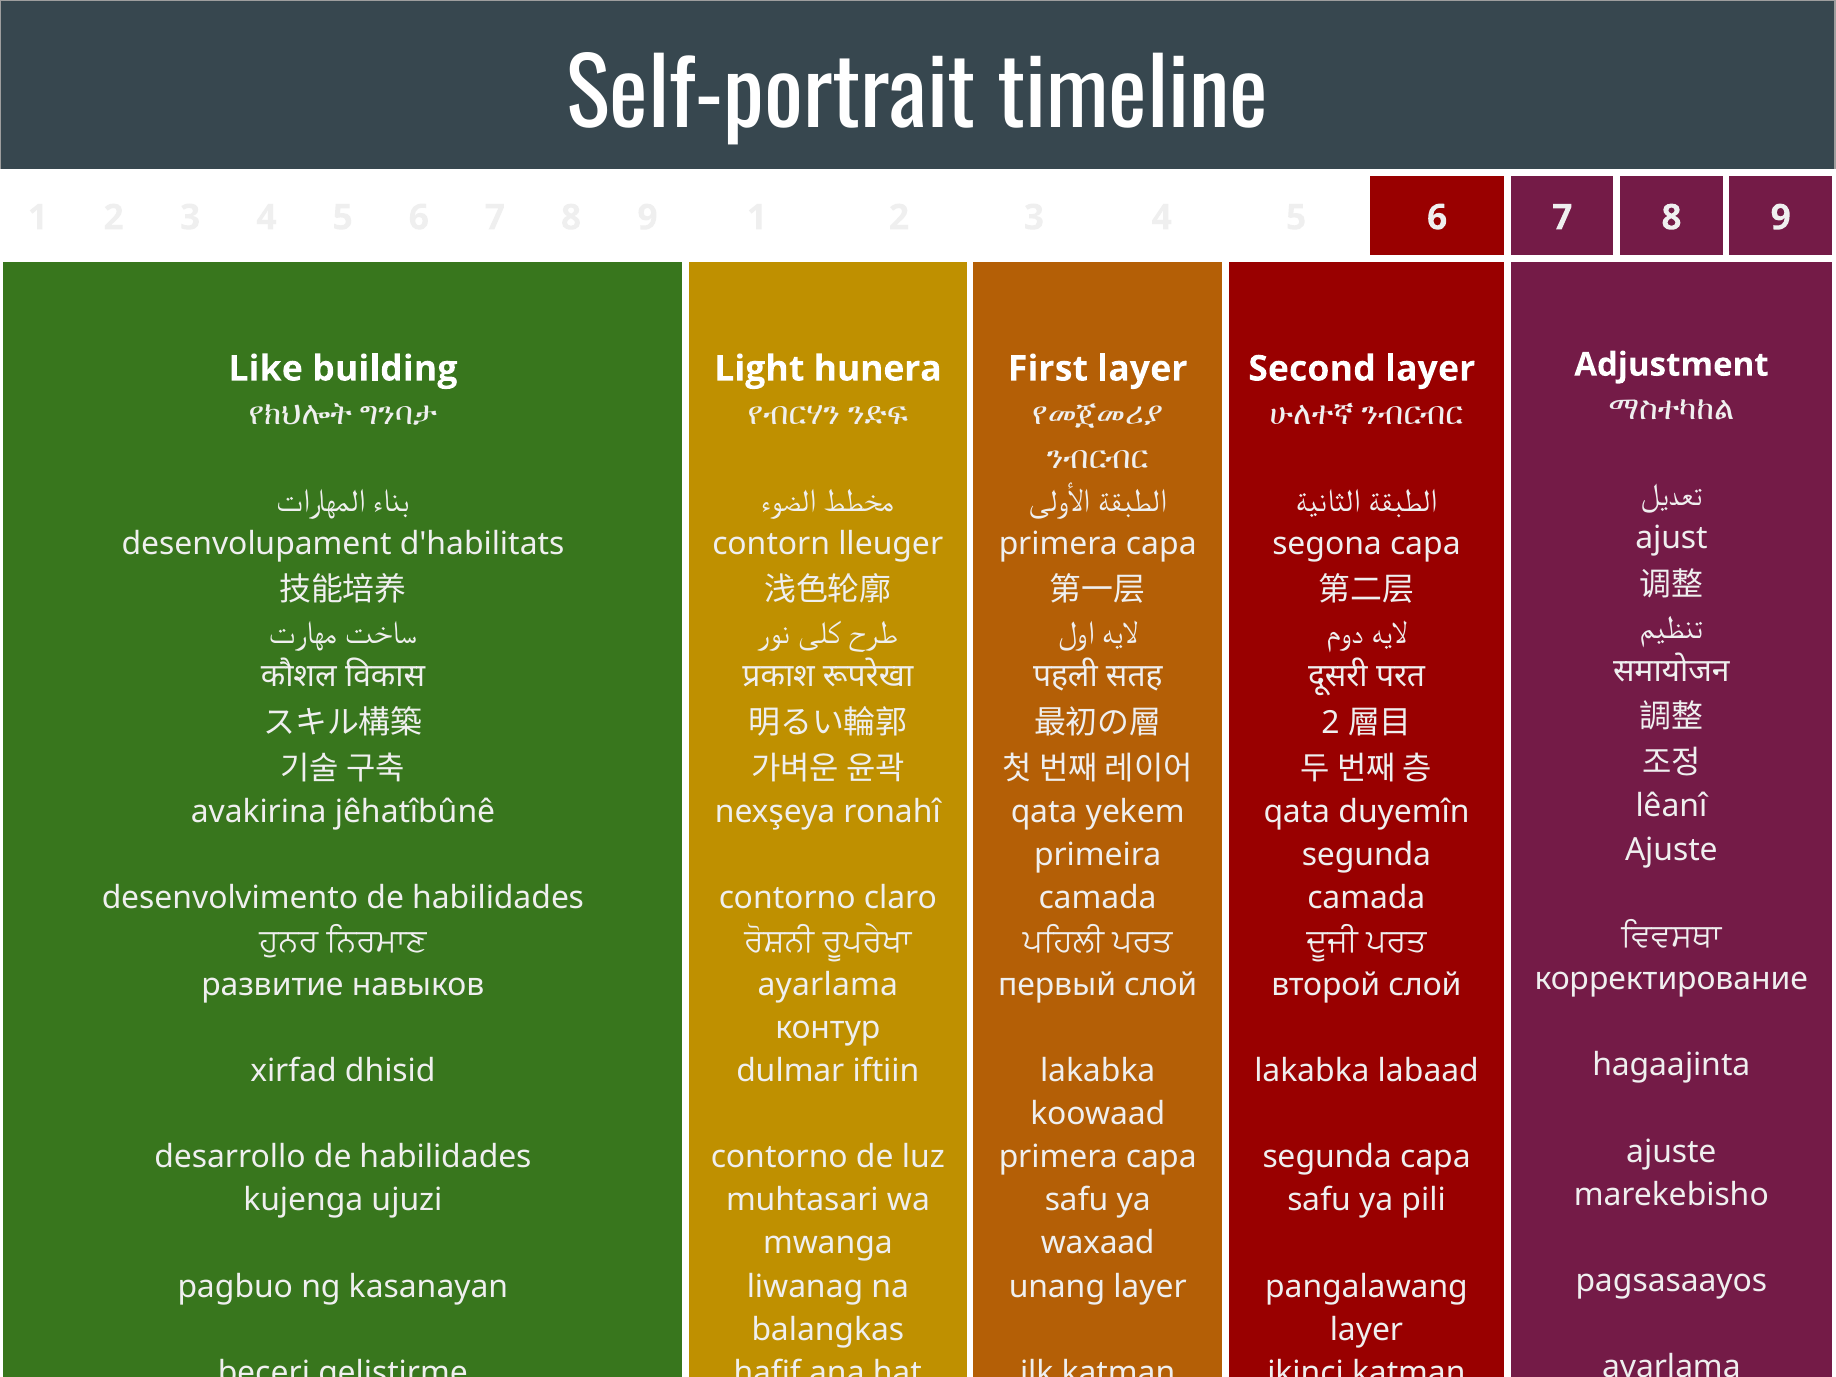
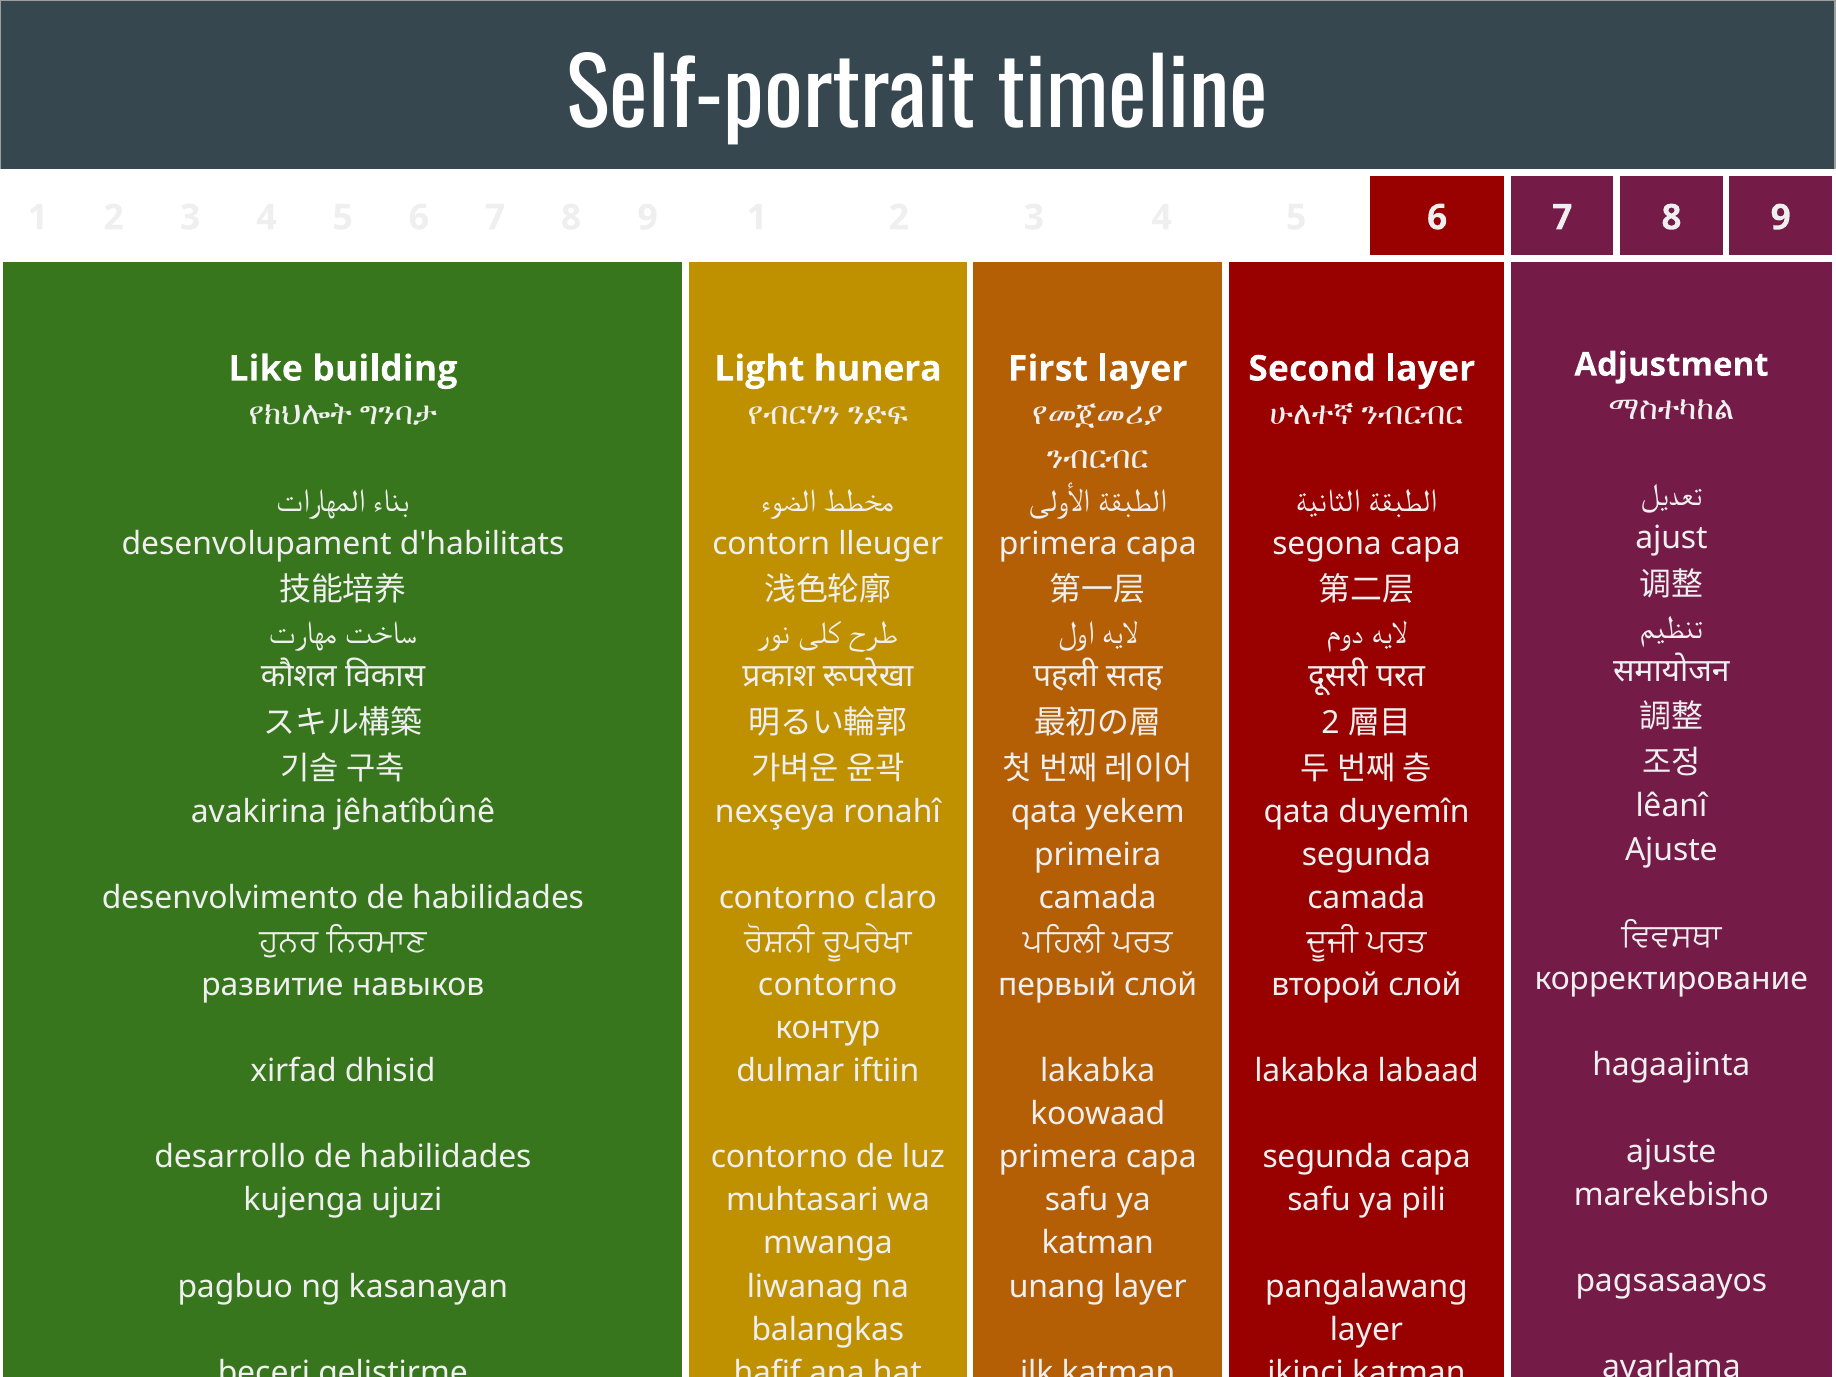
ayarlama: ayarlama -> contorno (828, 985)
waxaad: waxaad -> katman (1098, 1243)
